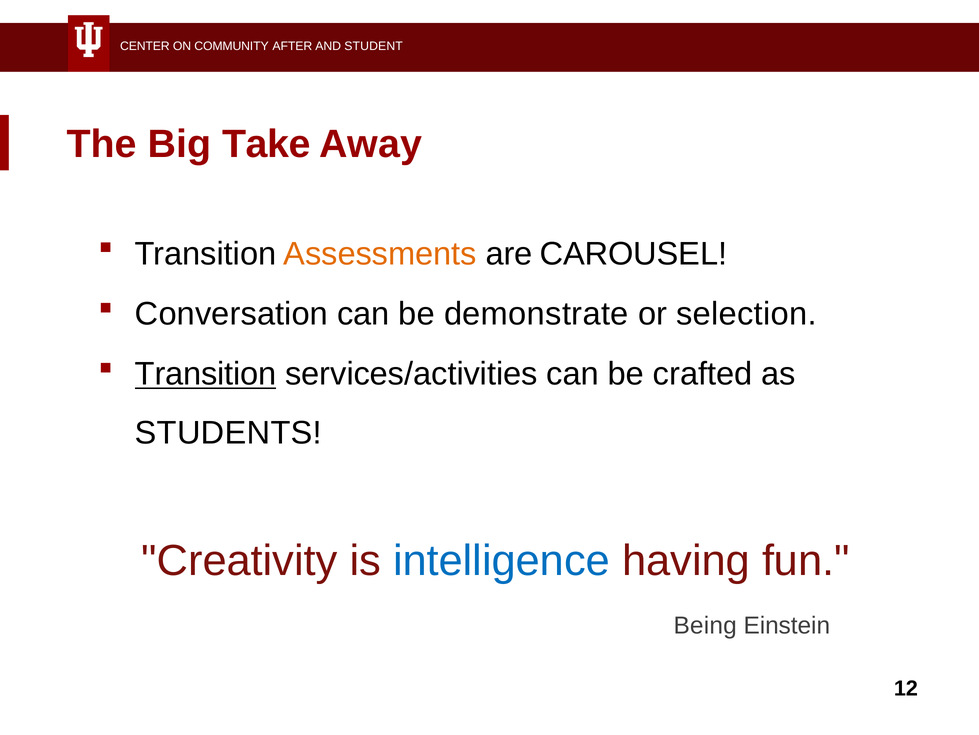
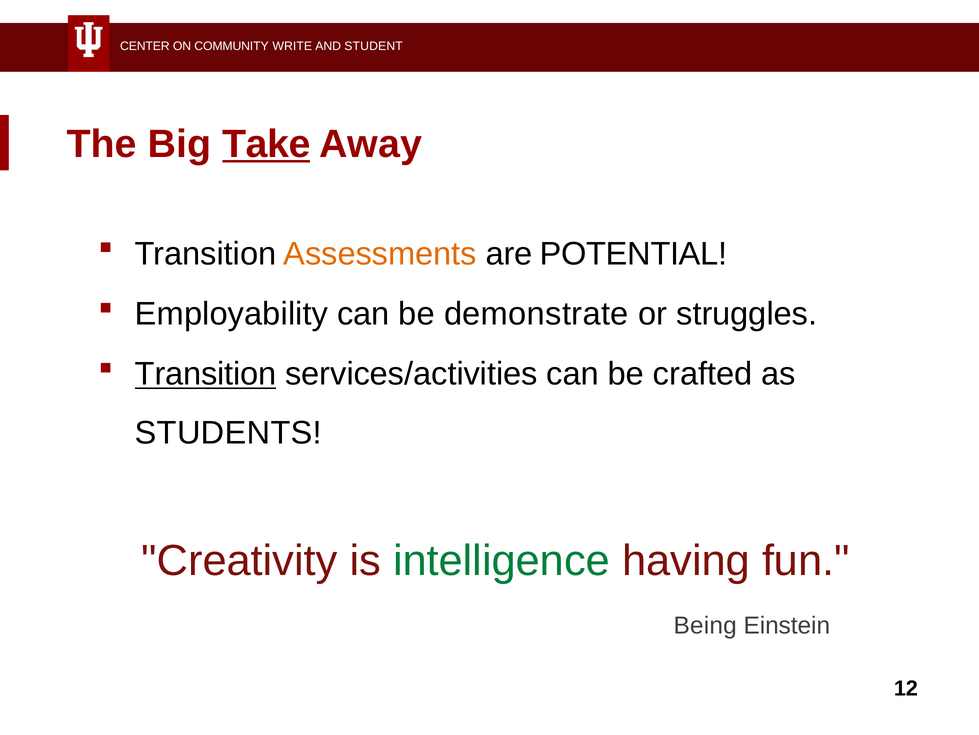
AFTER: AFTER -> WRITE (292, 46)
Take underline: none -> present (266, 144)
CAROUSEL: CAROUSEL -> POTENTIAL (633, 254)
Conversation: Conversation -> Employability (232, 314)
selection: selection -> struggles (747, 314)
intelligence colour: blue -> green (502, 560)
